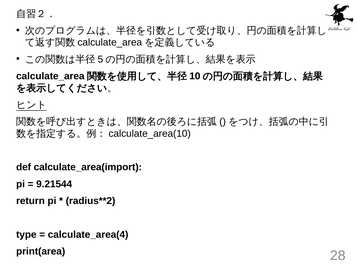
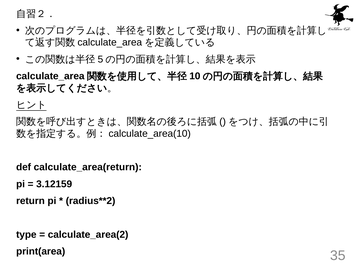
calculate_area(import: calculate_area(import -> calculate_area(return (88, 168)
9.21544: 9.21544 -> 3.12159 (54, 185)
calculate_area(4: calculate_area(4 -> calculate_area(2 (88, 235)
28: 28 -> 35 (338, 256)
